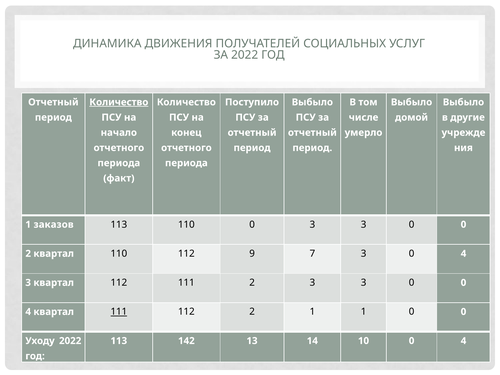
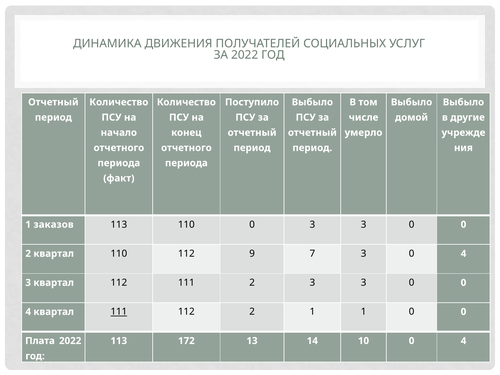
Количество underline: present -> none (119, 102)
Уходу: Уходу -> Плата (40, 341)
142: 142 -> 172 (186, 341)
